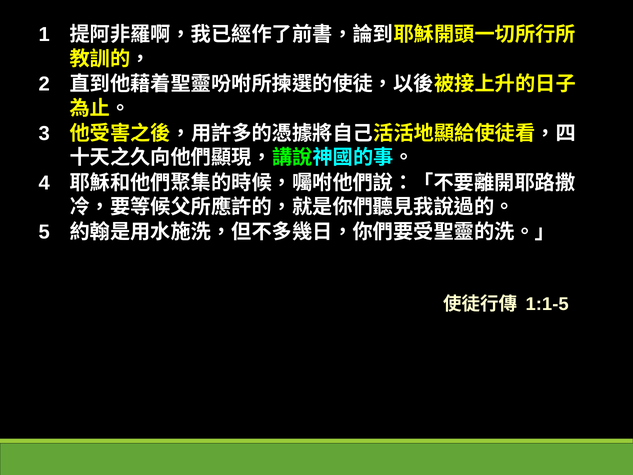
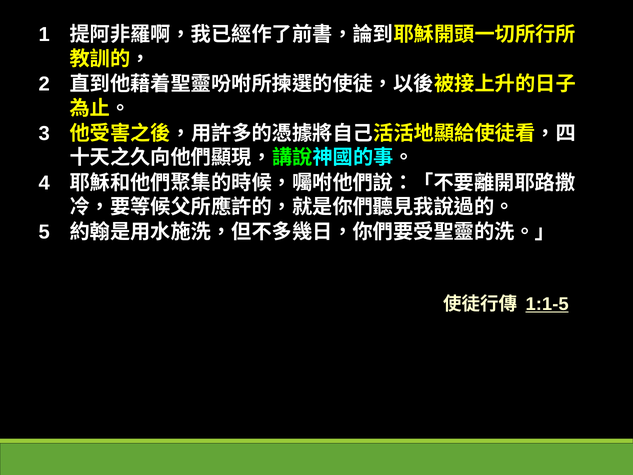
1:1-5 underline: none -> present (547, 304)
